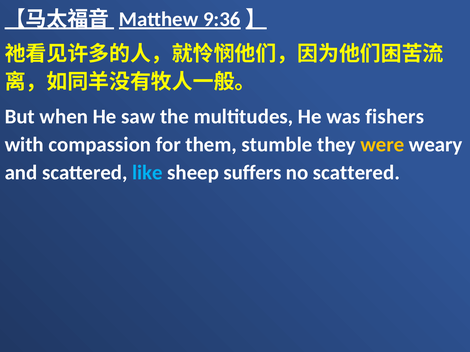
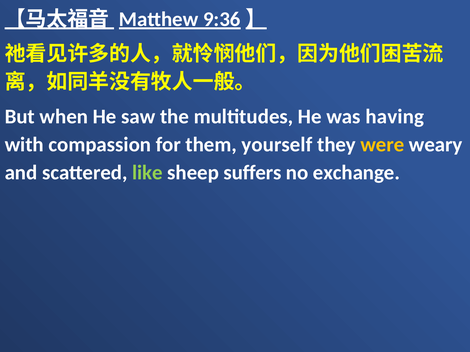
fishers: fishers -> having (395, 117)
stumble: stumble -> yourself (277, 145)
like colour: light blue -> light green (147, 173)
no scattered: scattered -> exchange (356, 173)
